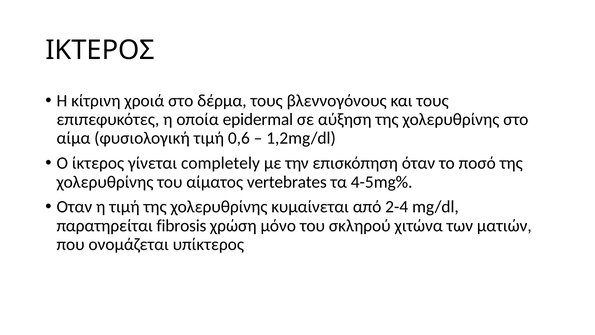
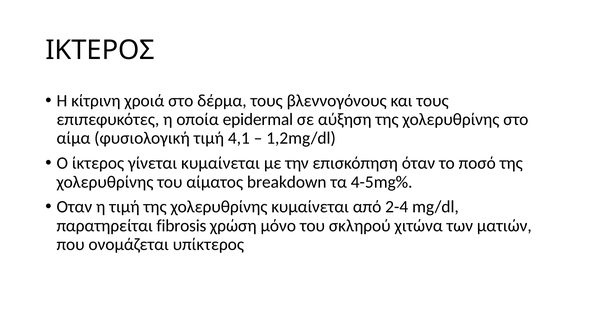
0,6: 0,6 -> 4,1 (239, 138)
γίνεται completely: completely -> κυμαίνεται (220, 163)
vertebrates: vertebrates -> breakdown (287, 182)
